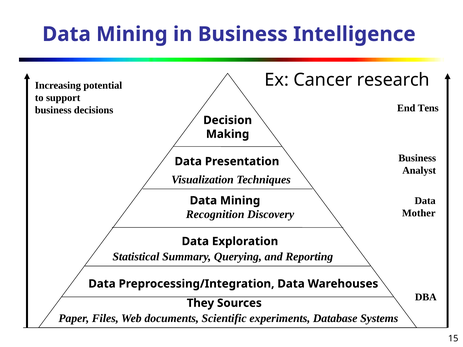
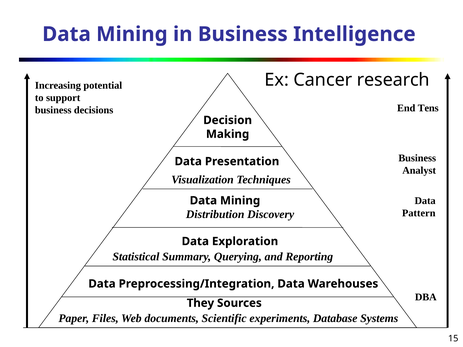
Mother: Mother -> Pattern (419, 213)
Recognition: Recognition -> Distribution (215, 215)
